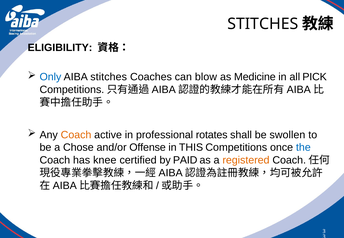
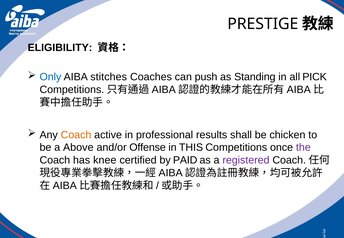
STITCHES: STITCHES -> PRESTIGE (263, 24)
blow: blow -> push (206, 77)
Medicine: Medicine -> Standing (255, 77)
rotates: rotates -> results (212, 135)
swollen: swollen -> chicken (287, 135)
Chose: Chose -> Above (78, 148)
the colour: blue -> purple (303, 148)
registered colour: orange -> purple (246, 160)
